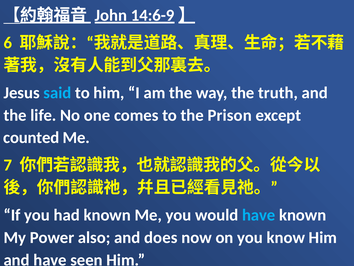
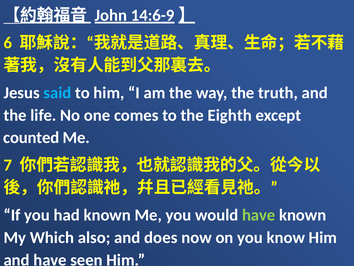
Prison: Prison -> Eighth (230, 115)
have colour: light blue -> light green (259, 215)
Power: Power -> Which (52, 237)
